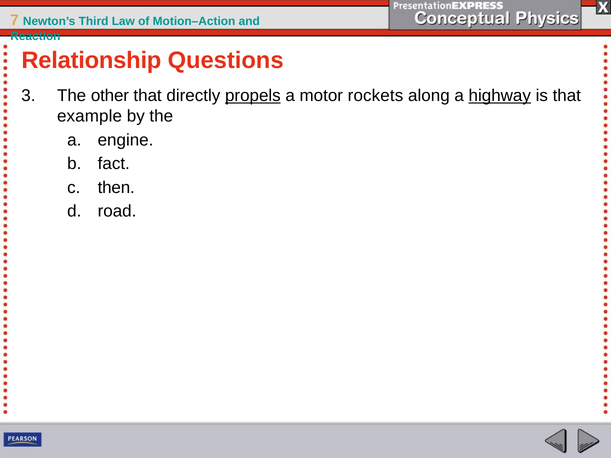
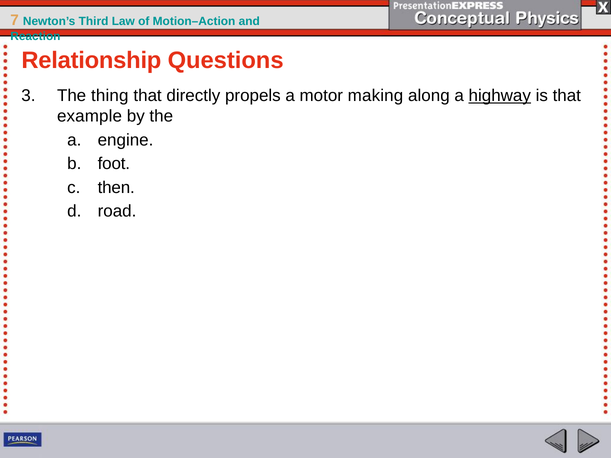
other: other -> thing (110, 96)
propels underline: present -> none (253, 96)
rockets: rockets -> making (375, 96)
fact: fact -> foot (114, 164)
